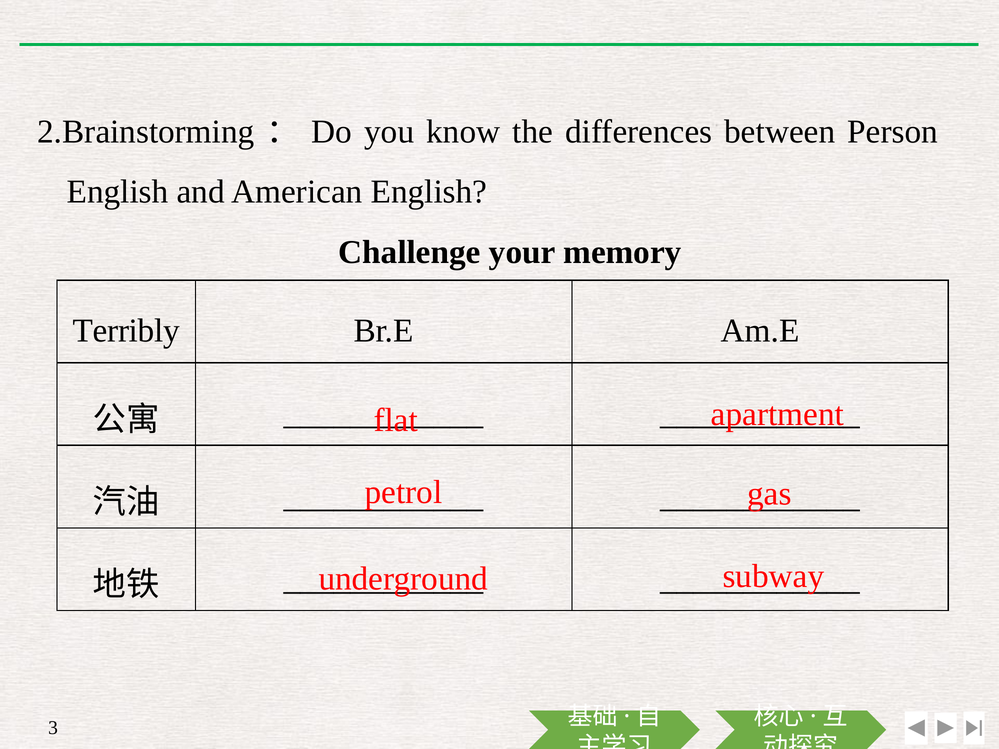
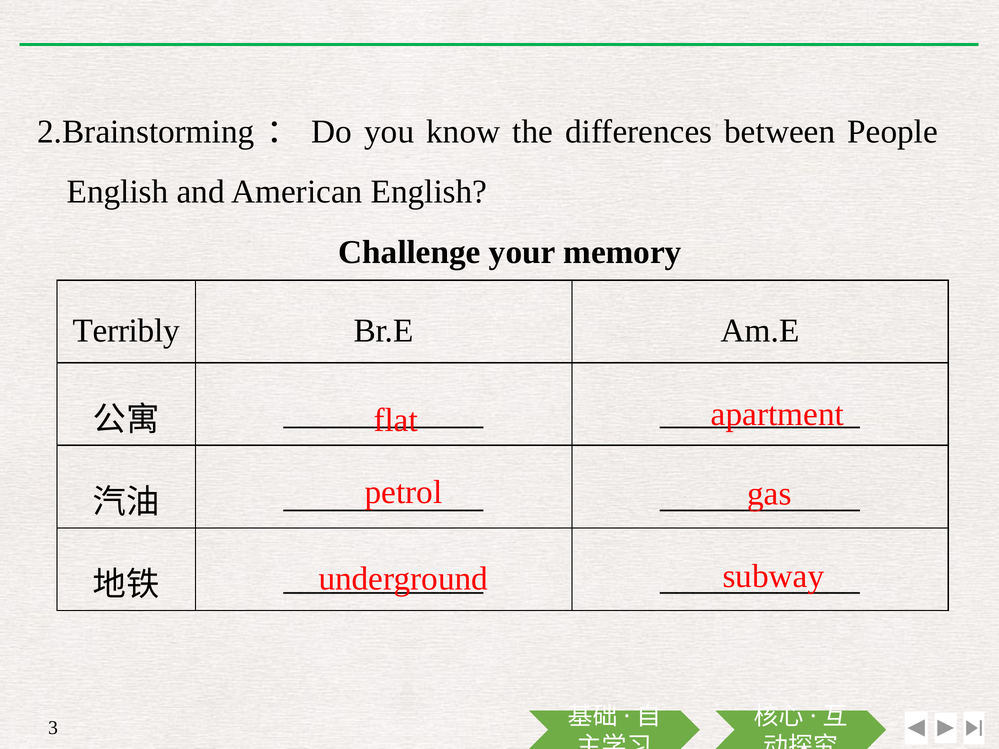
Person: Person -> People (893, 132)
